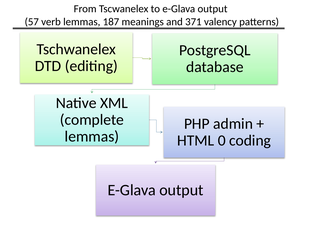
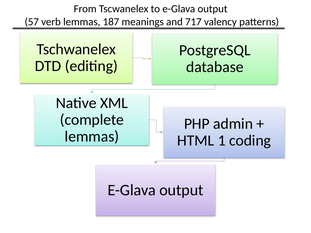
371: 371 -> 717 (193, 22)
0: 0 -> 1 (222, 141)
